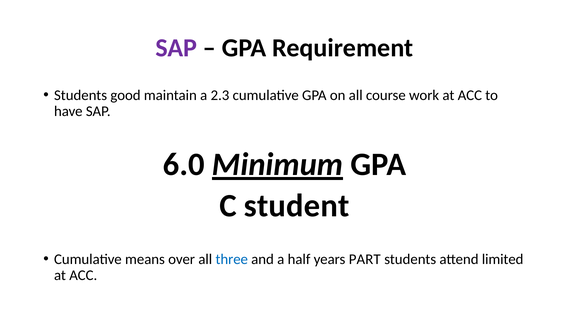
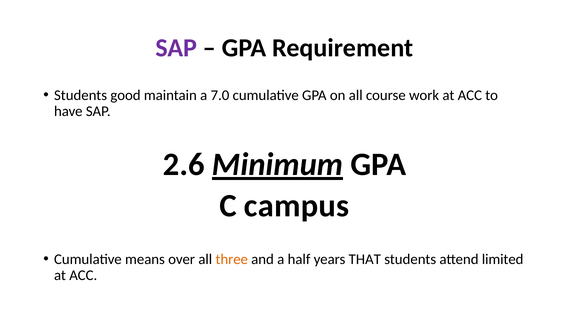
2.3: 2.3 -> 7.0 (220, 95)
6.0: 6.0 -> 2.6 (184, 165)
student: student -> campus (297, 206)
three colour: blue -> orange (232, 259)
PART: PART -> THAT (365, 259)
